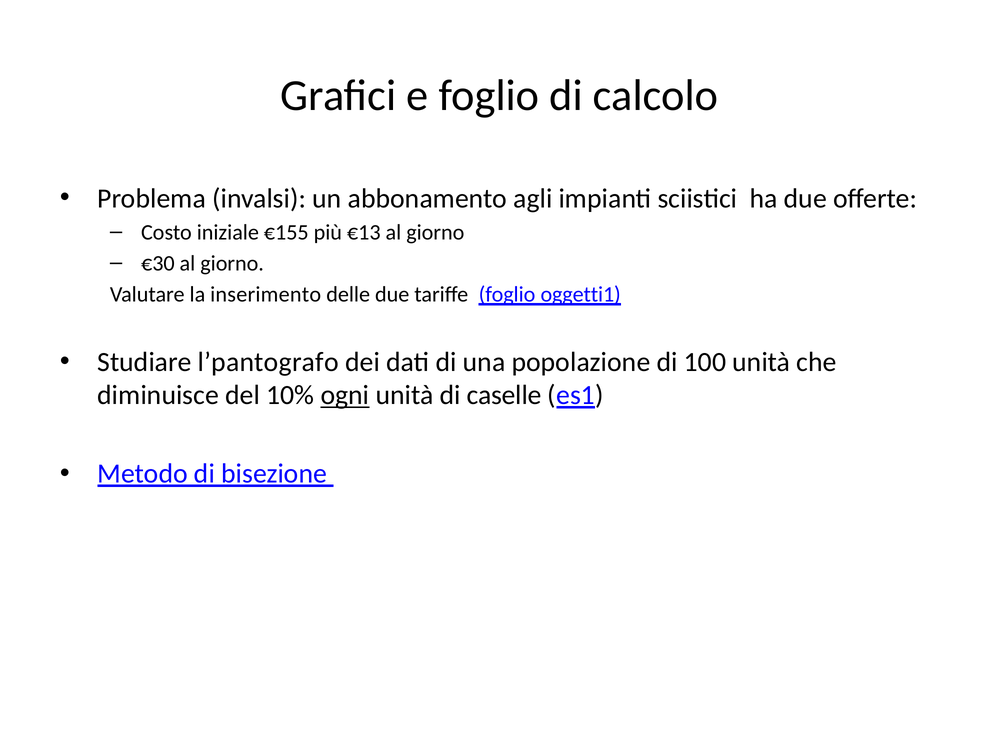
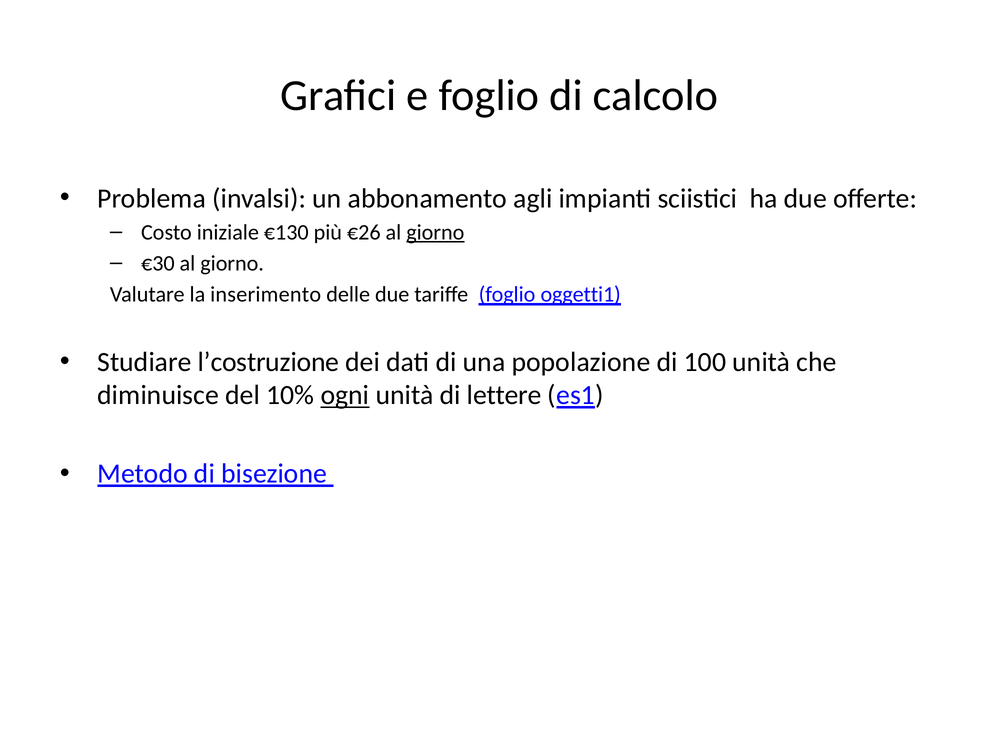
€155: €155 -> €130 (286, 232)
€13: €13 -> €26 (364, 232)
giorno underline: none -> present (435, 232)
l’pantografo: l’pantografo -> l’costruzione (268, 362)
caselle: caselle -> lettere (504, 395)
